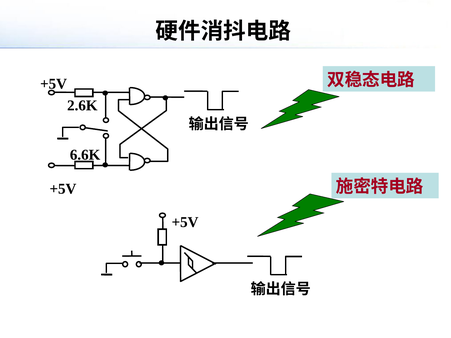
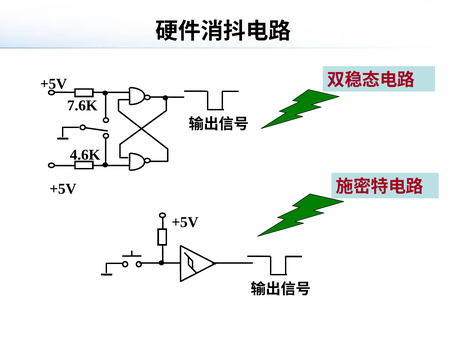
2.6K: 2.6K -> 7.6K (82, 106)
6.6K: 6.6K -> 4.6K (85, 155)
